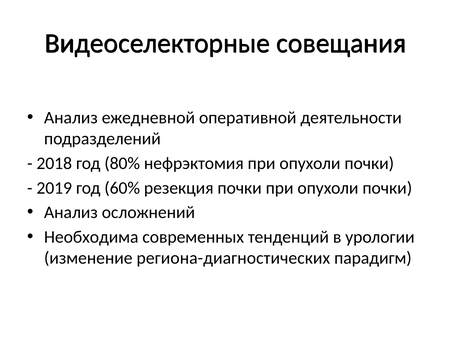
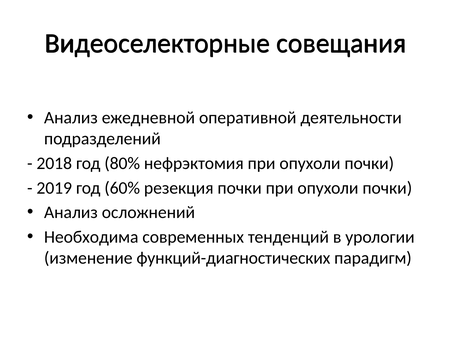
региона-диагностических: региона-диагностических -> функций-диагностических (233, 258)
